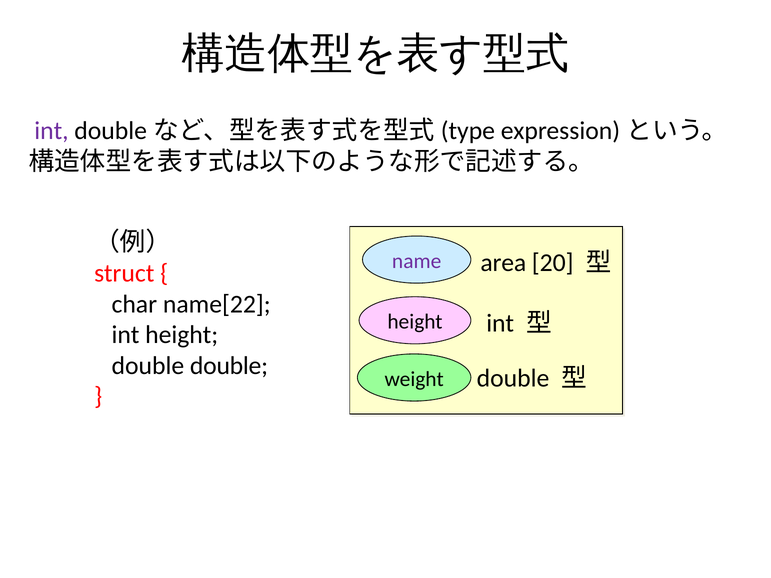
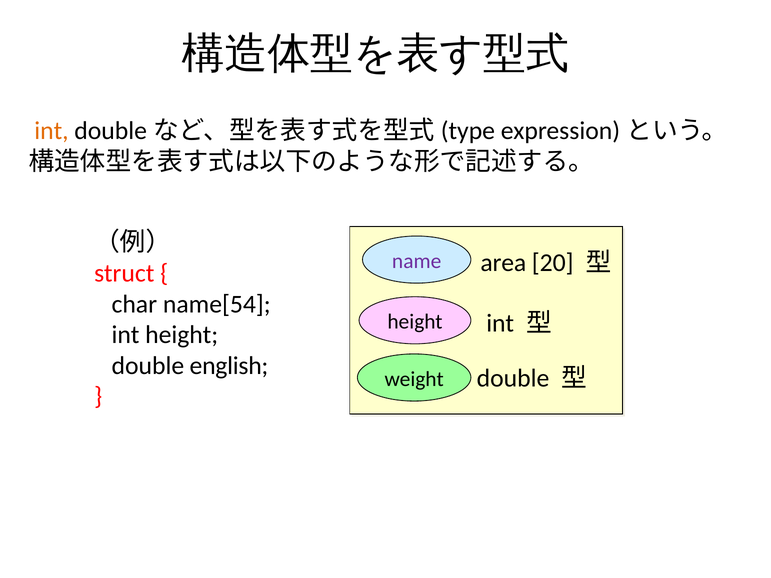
int colour: purple -> orange (51, 131)
name[22: name[22 -> name[54 (217, 304)
double double: double -> english (229, 366)
